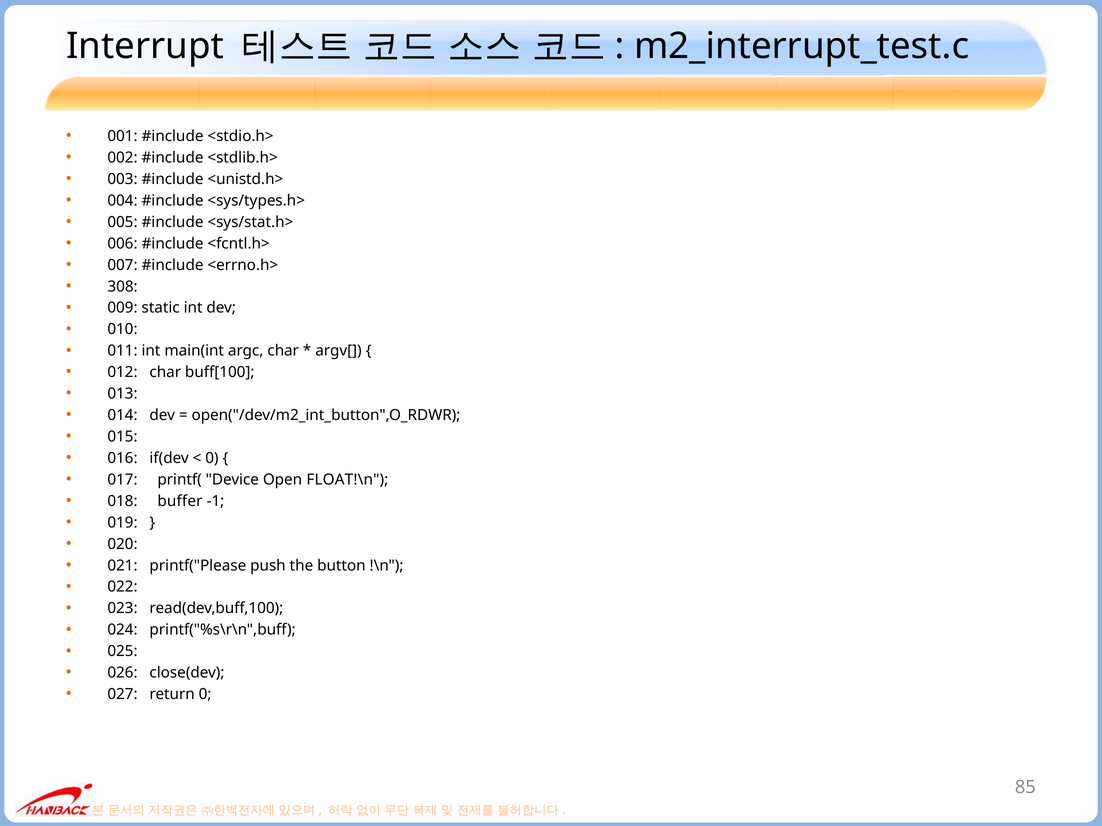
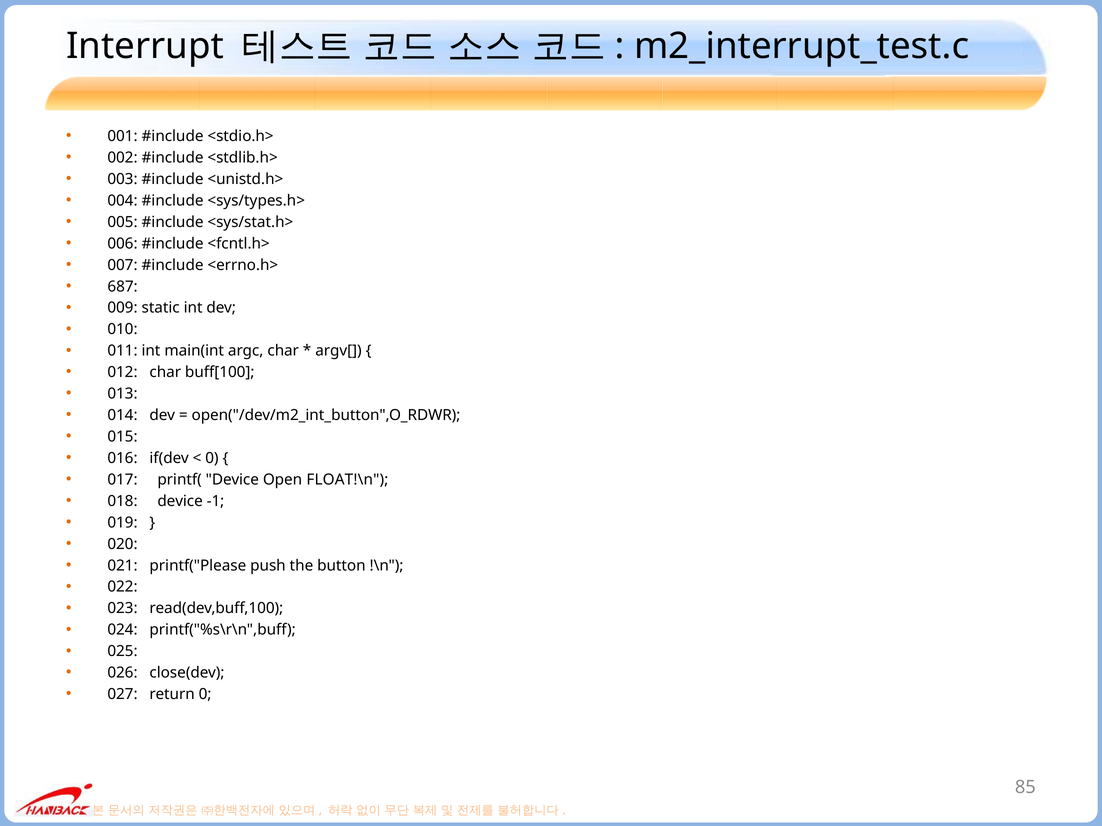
308: 308 -> 687 (123, 287)
018 buffer: buffer -> device (180, 501)
